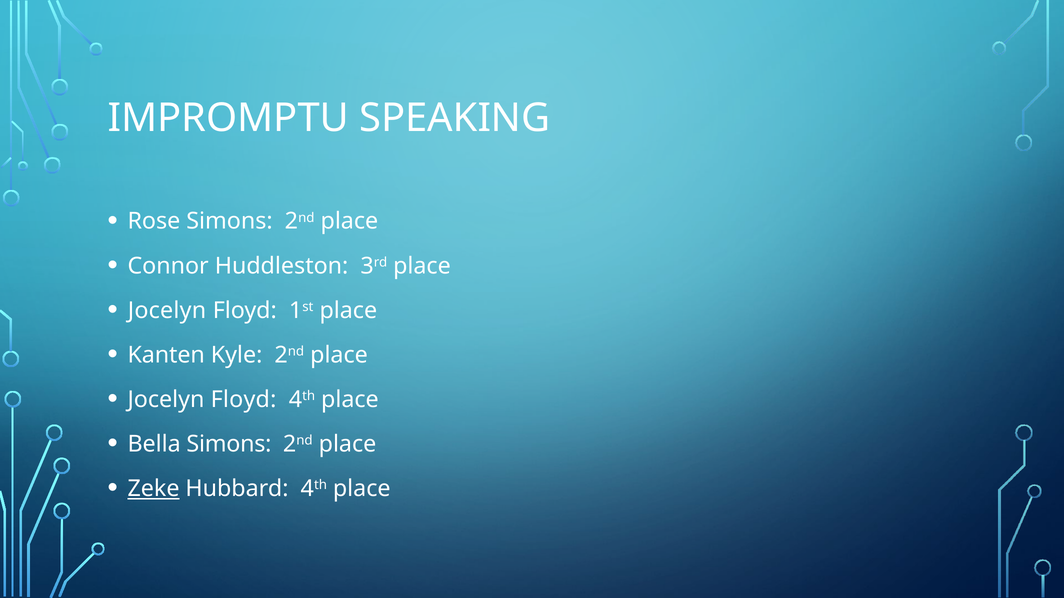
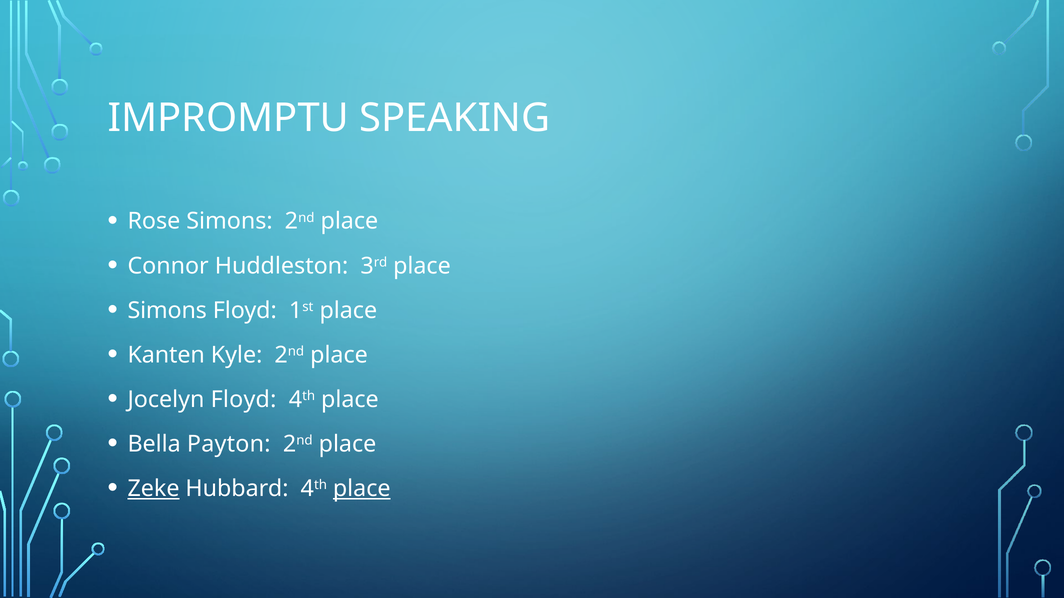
Jocelyn: Jocelyn -> Simons (167, 311)
Bella Simons: Simons -> Payton (229, 444)
place underline: none -> present (362, 489)
